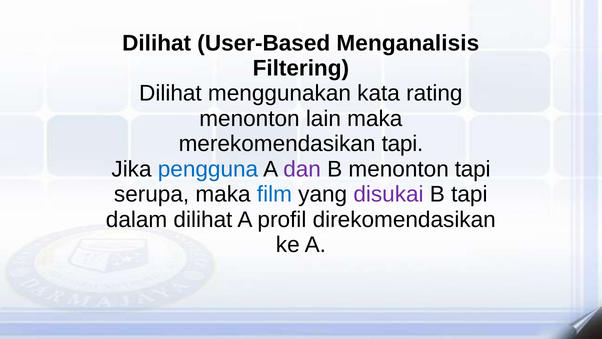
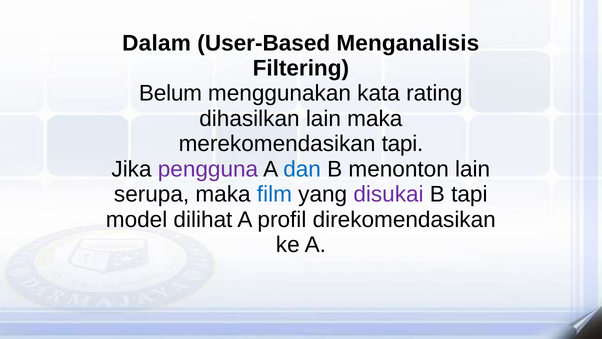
Dilihat: Dilihat -> Dalam (157, 43)
Dilihat: Dilihat -> Belum (171, 93)
menonton: menonton -> dihasilkan (249, 119)
pengguna colour: blue -> purple (208, 169)
dan colour: purple -> blue (302, 169)
menonton tapi: tapi -> lain (473, 169)
dalam: dalam -> model (137, 219)
